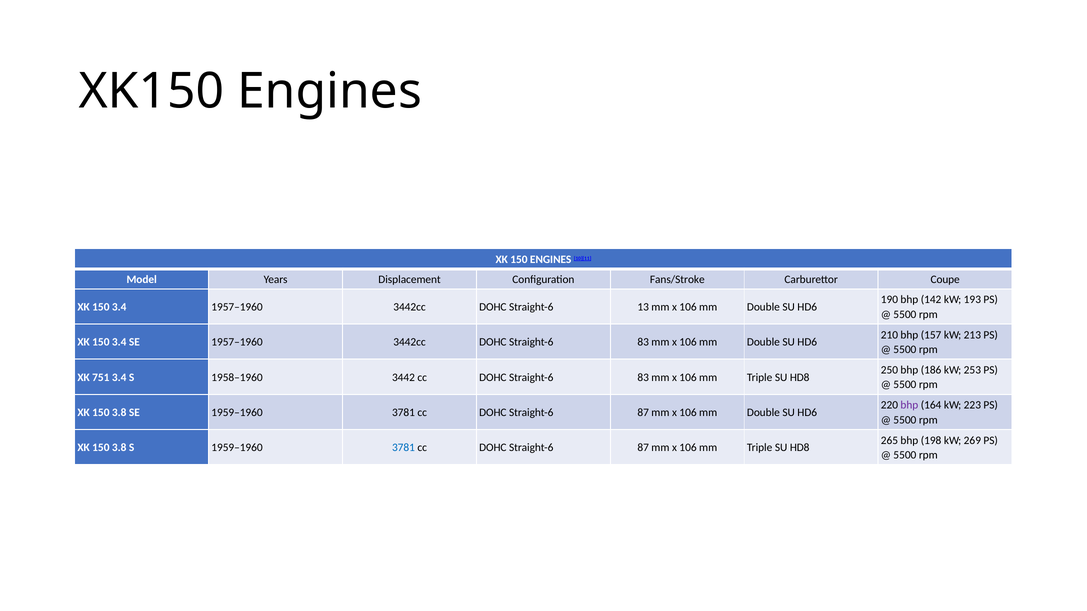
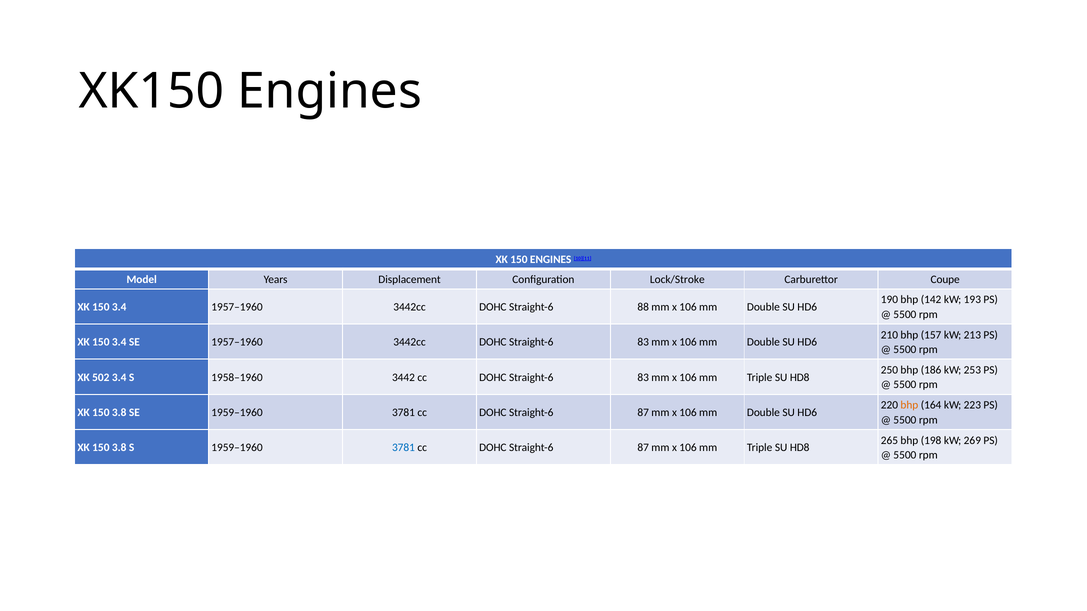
Fans/Stroke: Fans/Stroke -> Lock/Stroke (677, 280)
13: 13 -> 88 (643, 307)
751: 751 -> 502 (101, 378)
bhp colour: purple -> orange (909, 405)
